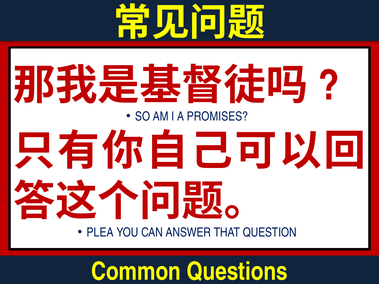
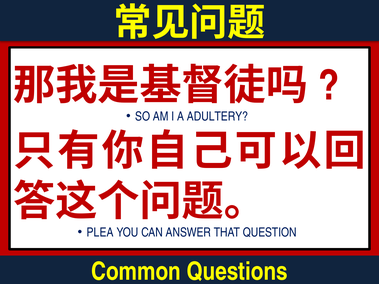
PROMISES: PROMISES -> ADULTERY (218, 116)
